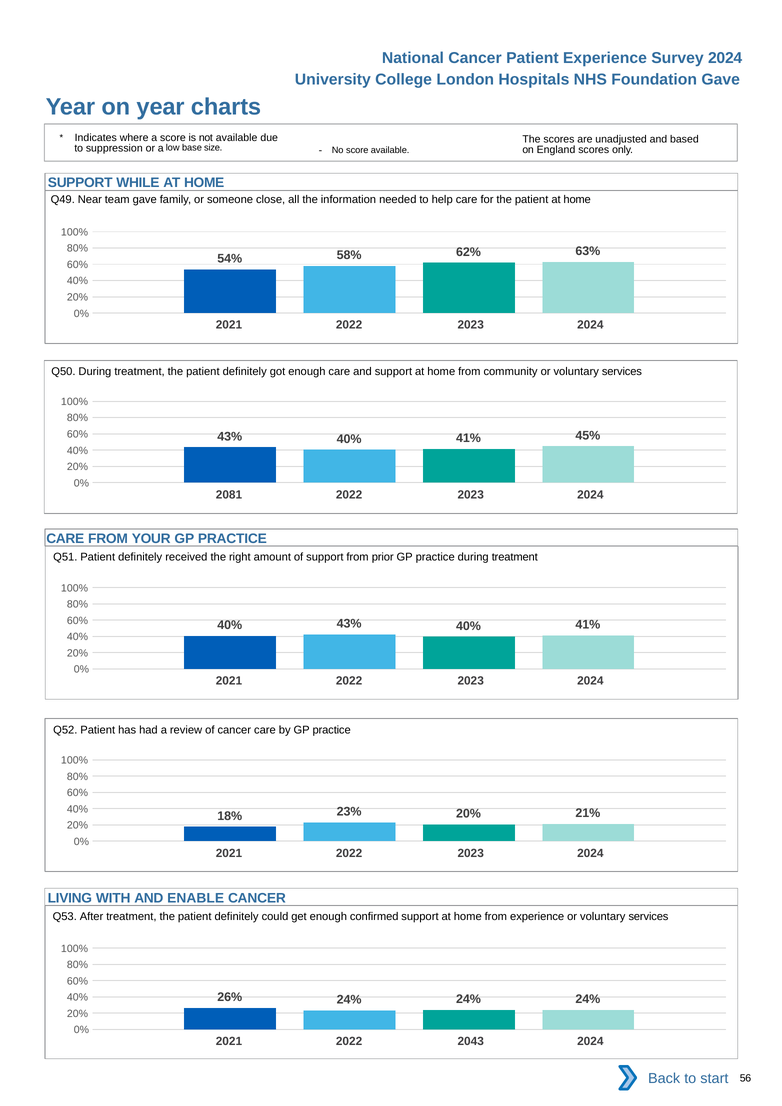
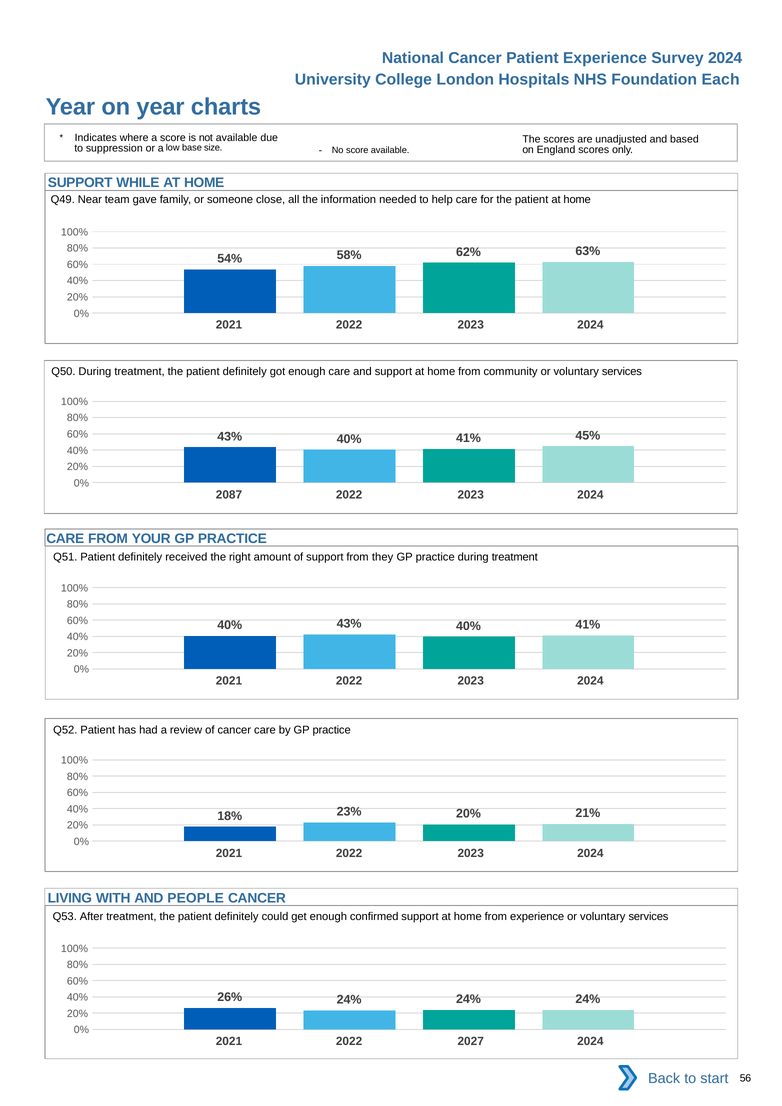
Foundation Gave: Gave -> Each (721, 80)
2081: 2081 -> 2087 (229, 495)
prior: prior -> they (383, 557)
ENABLE: ENABLE -> PEOPLE (196, 899)
2043: 2043 -> 2027 (471, 1042)
